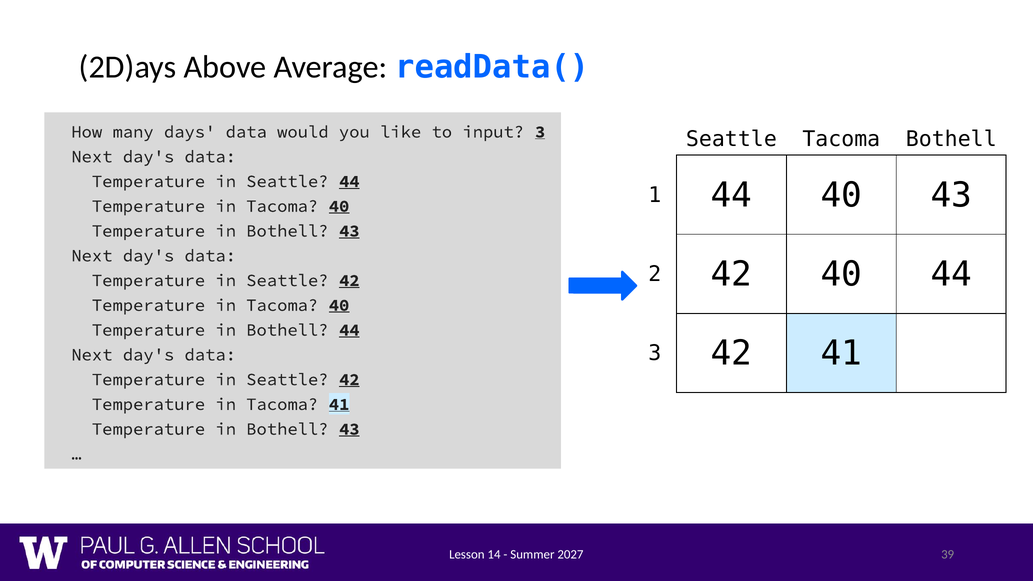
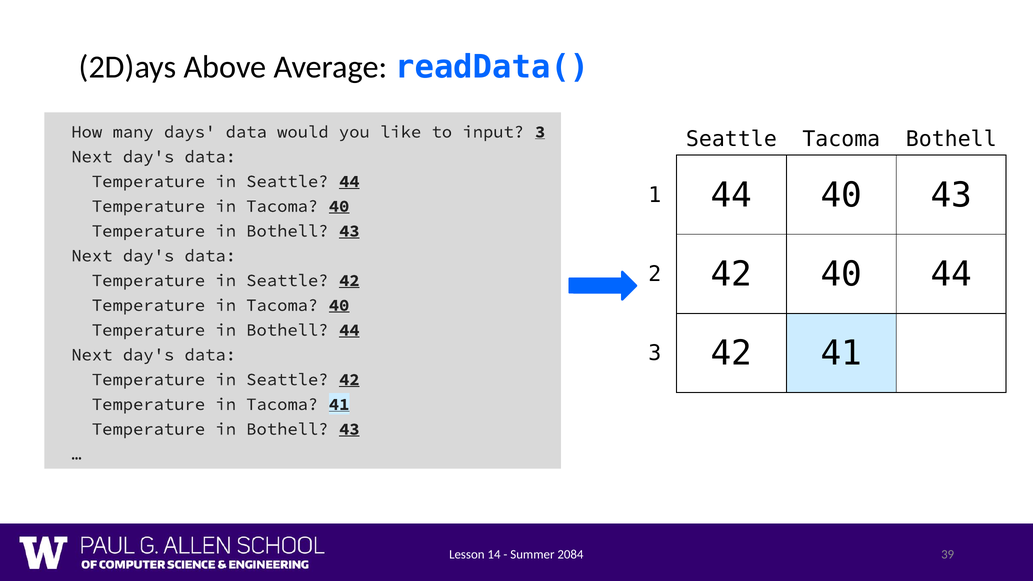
2027: 2027 -> 2084 (570, 555)
